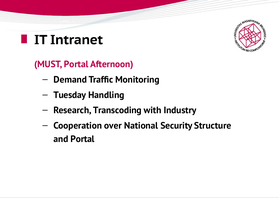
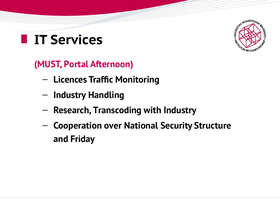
Intranet: Intranet -> Services (77, 40)
Demand: Demand -> Licences (70, 80)
Tuesday: Tuesday -> Industry (70, 95)
and Portal: Portal -> Friday (83, 139)
